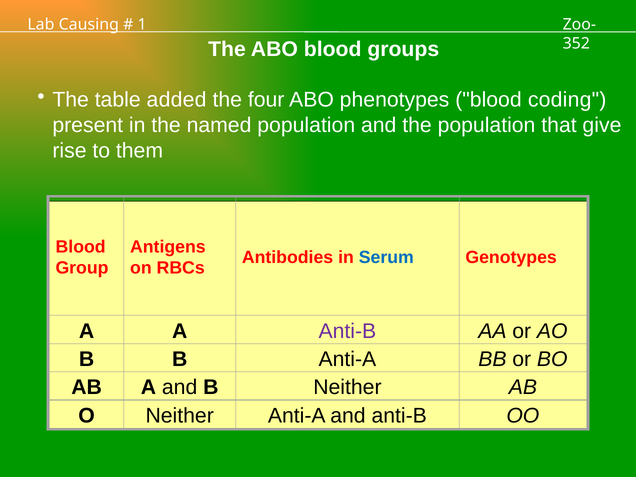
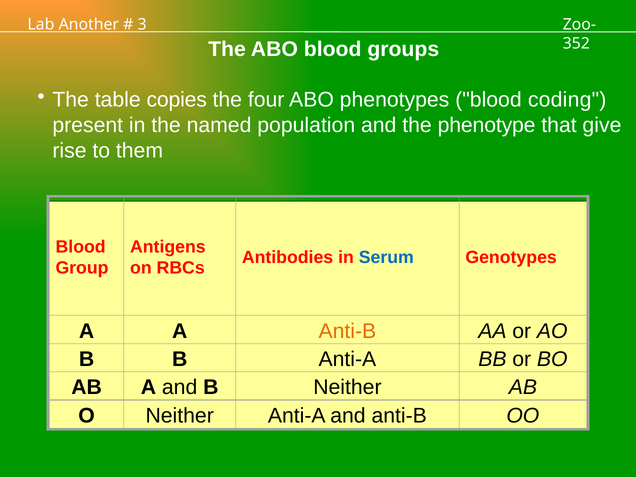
Causing: Causing -> Another (89, 24)
1: 1 -> 3 (142, 24)
added: added -> copies (177, 100)
the population: population -> phenotype (487, 125)
Anti-B colour: purple -> orange (347, 331)
